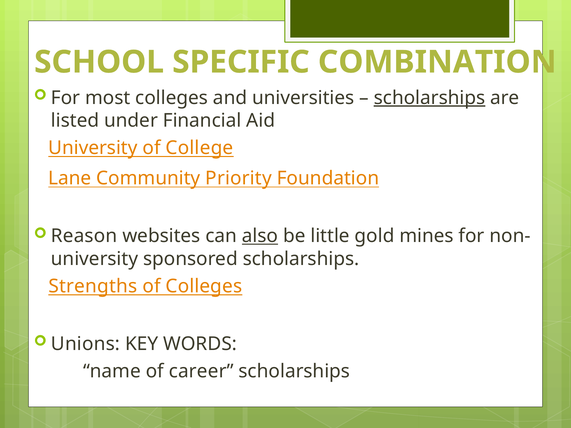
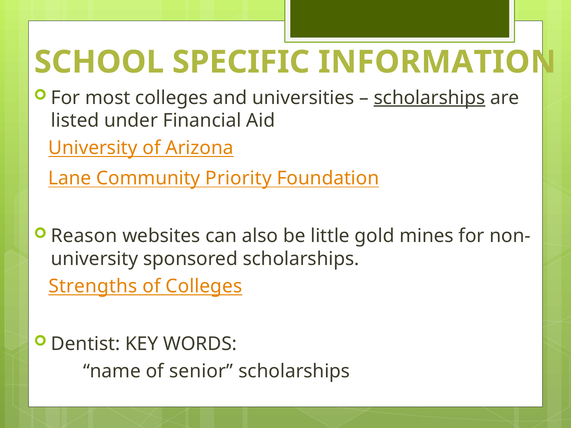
COMBINATION: COMBINATION -> INFORMATION (437, 62)
College: College -> Arizona (200, 148)
also underline: present -> none (260, 236)
Unions: Unions -> Dentist (86, 344)
career: career -> senior (201, 371)
